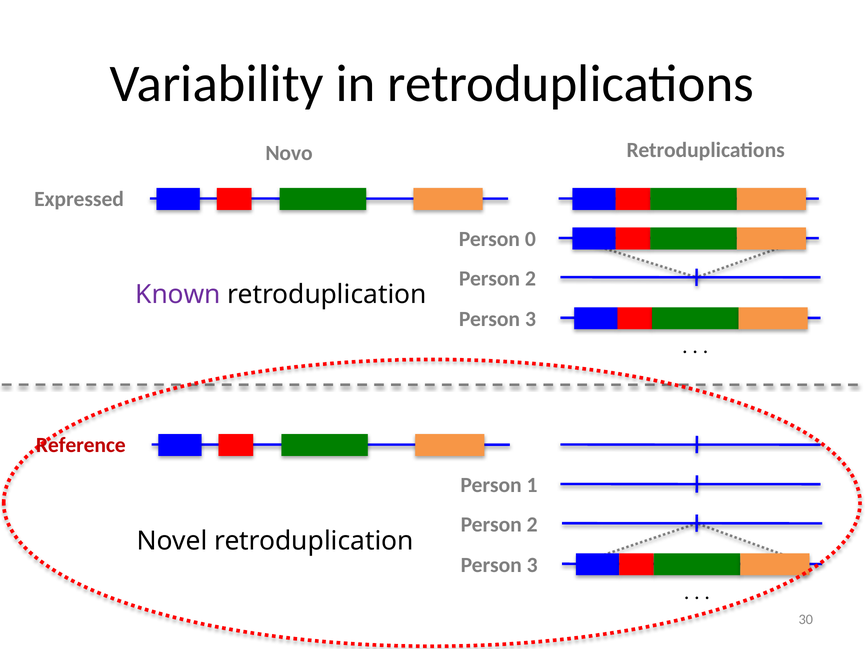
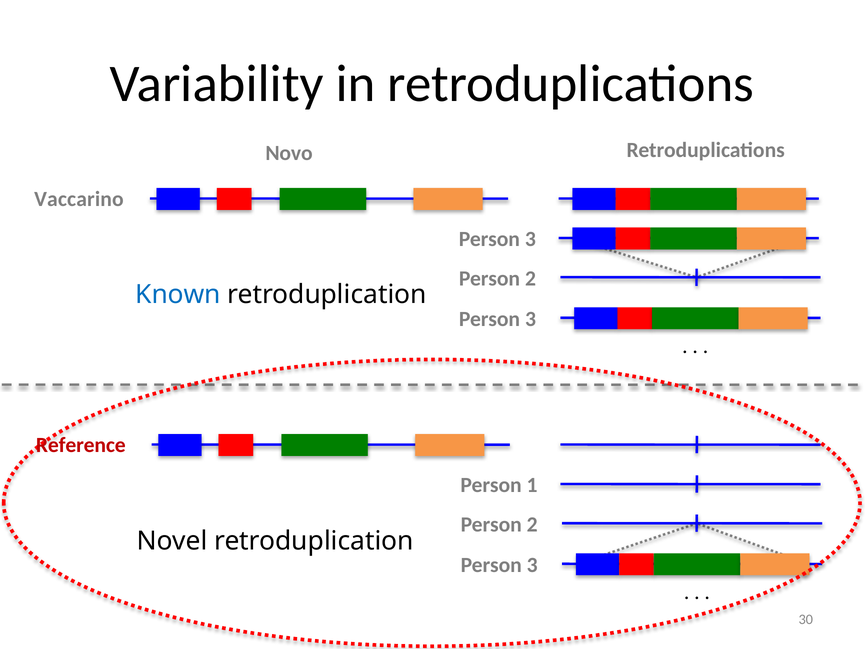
Expressed: Expressed -> Vaccarino (79, 199)
0: 0 -> 3 (530, 239)
Known colour: purple -> blue (178, 294)
